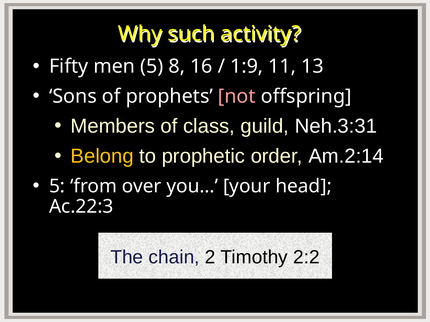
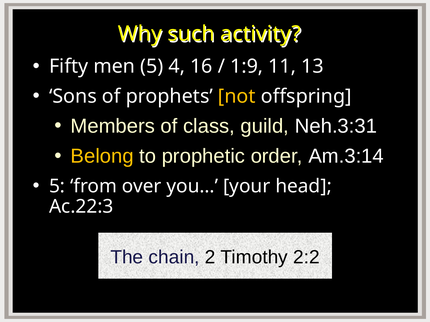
8: 8 -> 4 (177, 66)
not colour: pink -> yellow (237, 96)
Am.2:14: Am.2:14 -> Am.3:14 (346, 156)
